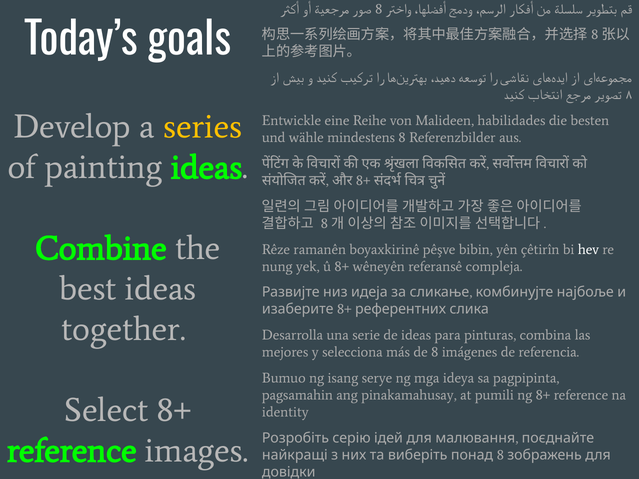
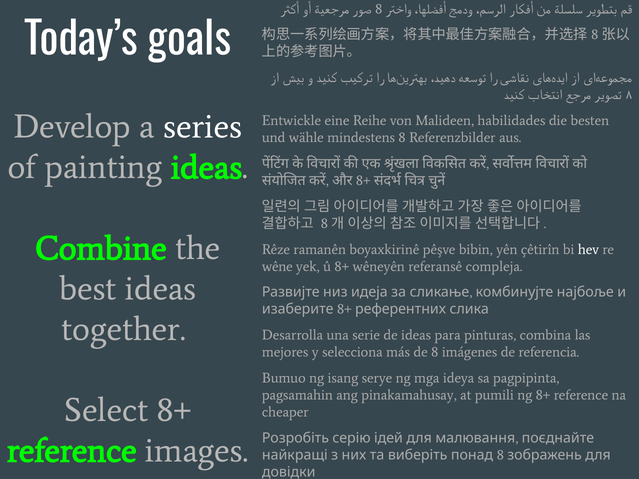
series colour: yellow -> white (203, 127)
nung: nung -> wêne (277, 266)
identity: identity -> cheaper (285, 412)
